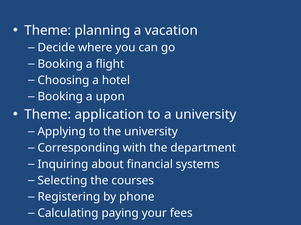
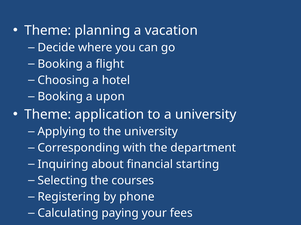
systems: systems -> starting (198, 165)
